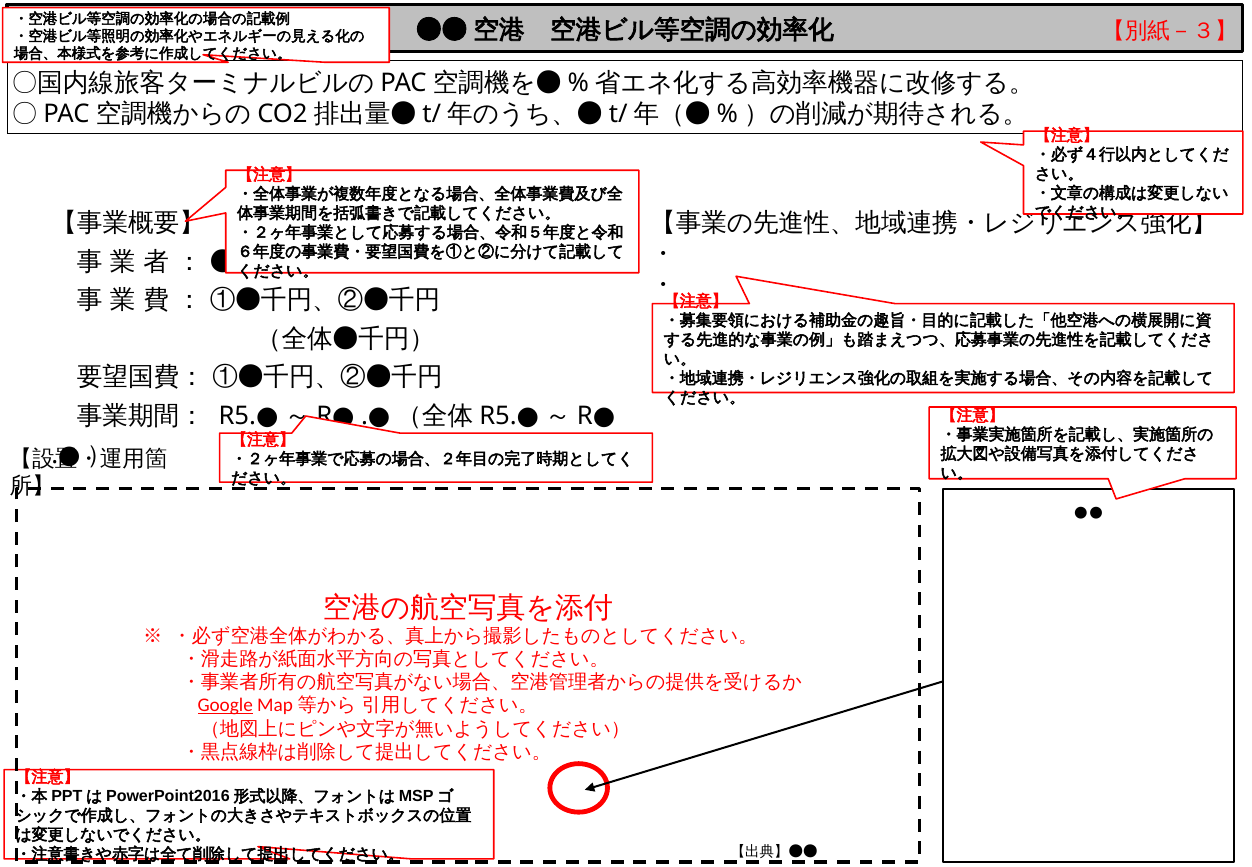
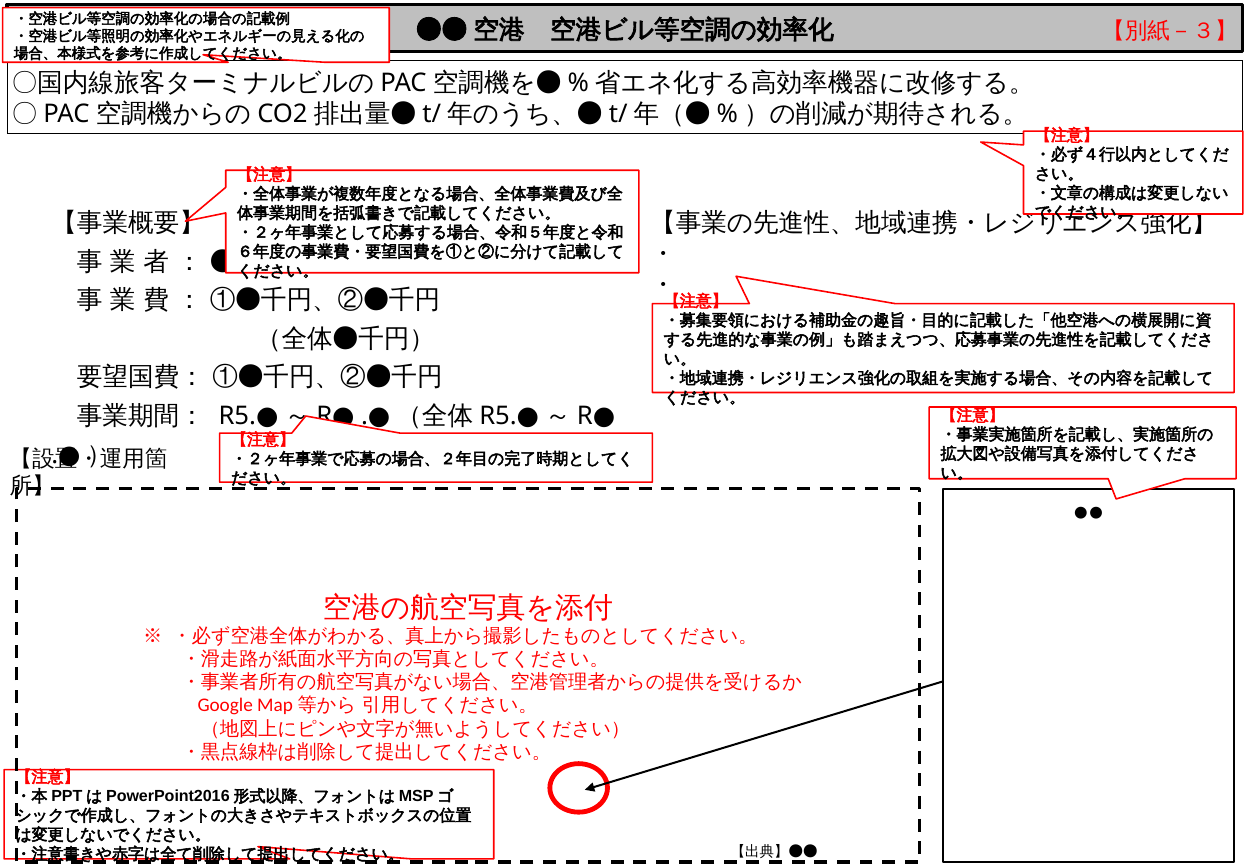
Google underline: present -> none (225, 705)
